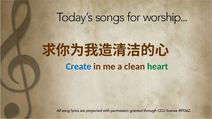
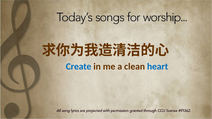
heart colour: green -> blue (158, 67)
